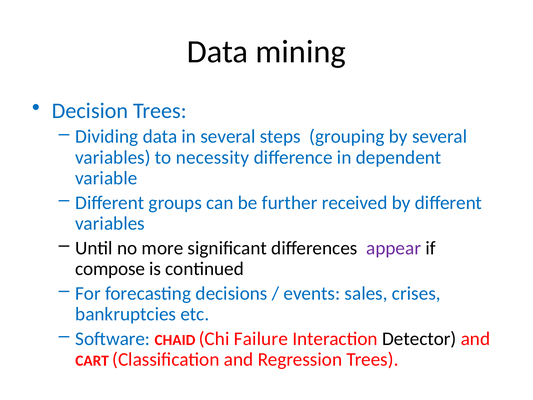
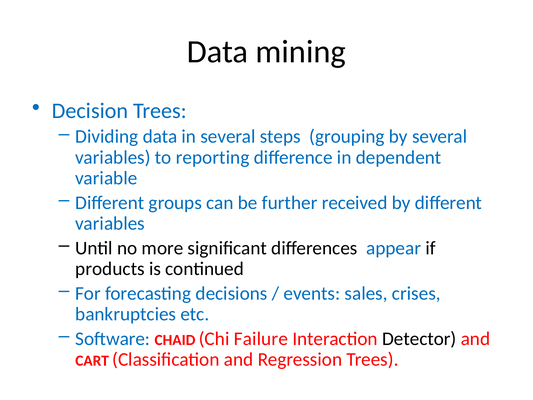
necessity: necessity -> reporting (213, 157)
appear colour: purple -> blue (394, 248)
compose: compose -> products (110, 269)
